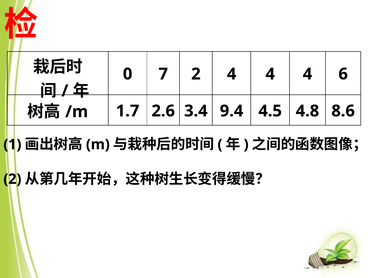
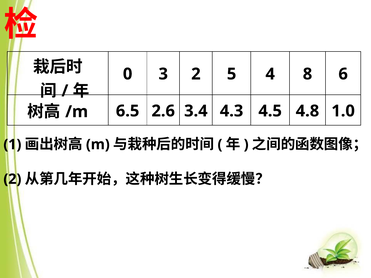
7: 7 -> 3 (163, 74)
2 4: 4 -> 5 (232, 74)
4: 4 -> 8 (307, 74)
1.7: 1.7 -> 6.5 (128, 111)
9.4: 9.4 -> 4.3 (232, 111)
8.6: 8.6 -> 1.0 (343, 111)
